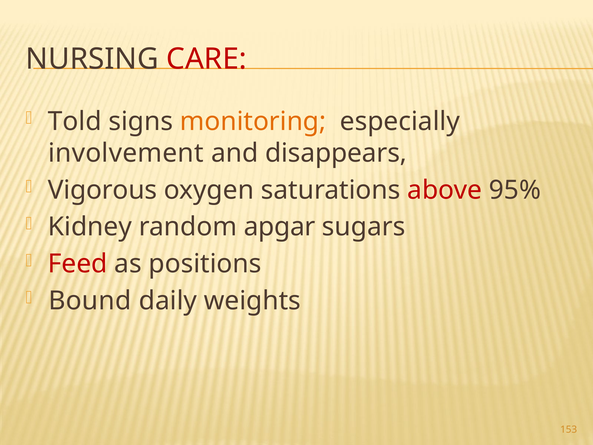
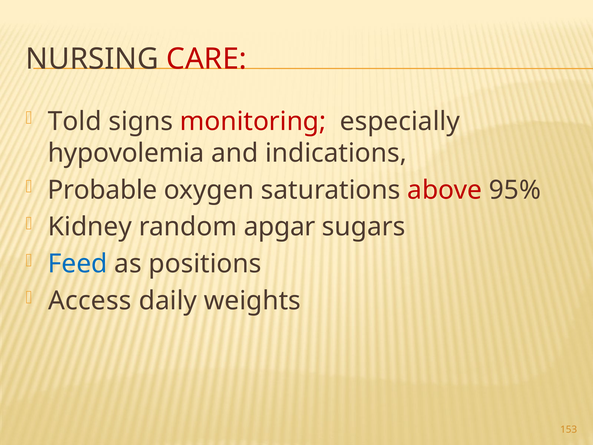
monitoring colour: orange -> red (253, 121)
involvement: involvement -> hypovolemia (126, 153)
disappears: disappears -> indications (336, 153)
Vigorous: Vigorous -> Probable (103, 190)
Feed colour: red -> blue (78, 264)
Bound: Bound -> Access (90, 301)
